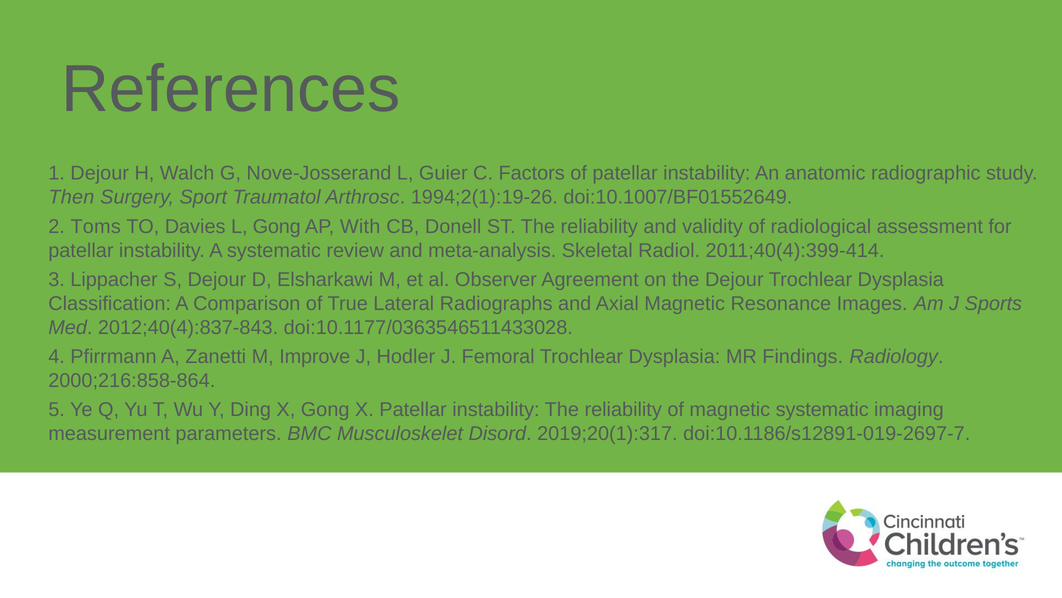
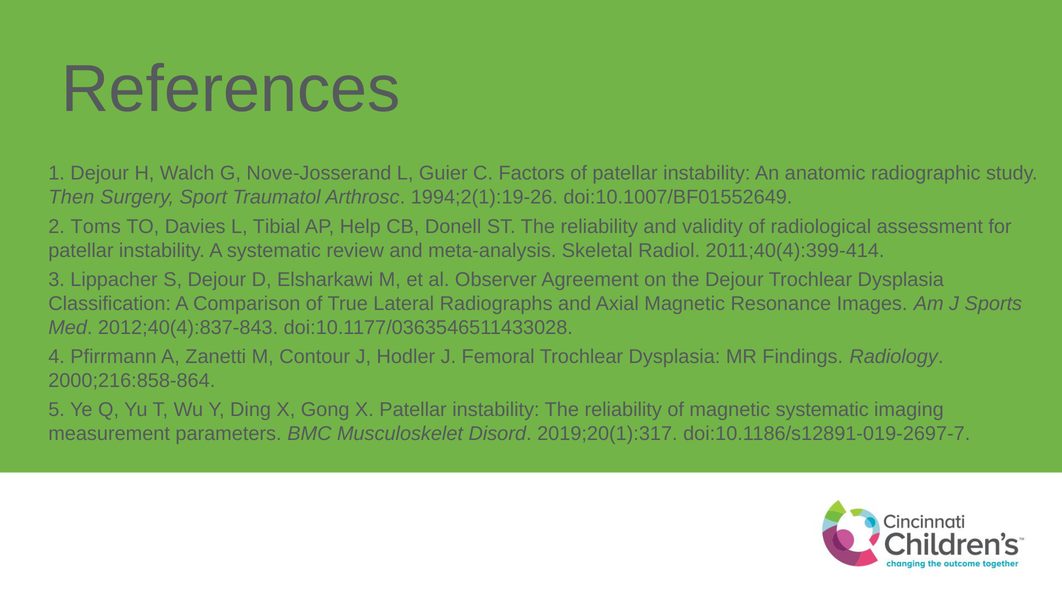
L Gong: Gong -> Tibial (277, 226)
With: With -> Help (360, 226)
Improve: Improve -> Contour (315, 356)
